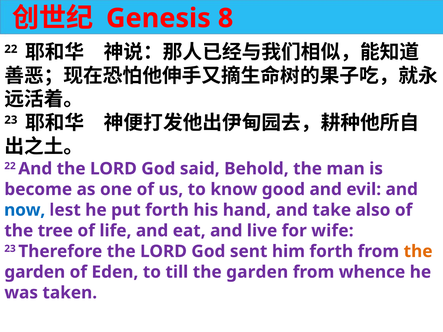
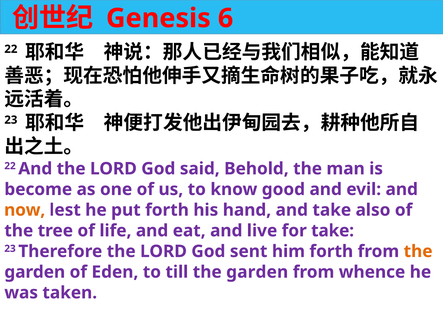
8: 8 -> 6 (226, 18)
now colour: blue -> orange (25, 210)
for wife: wife -> take (333, 231)
